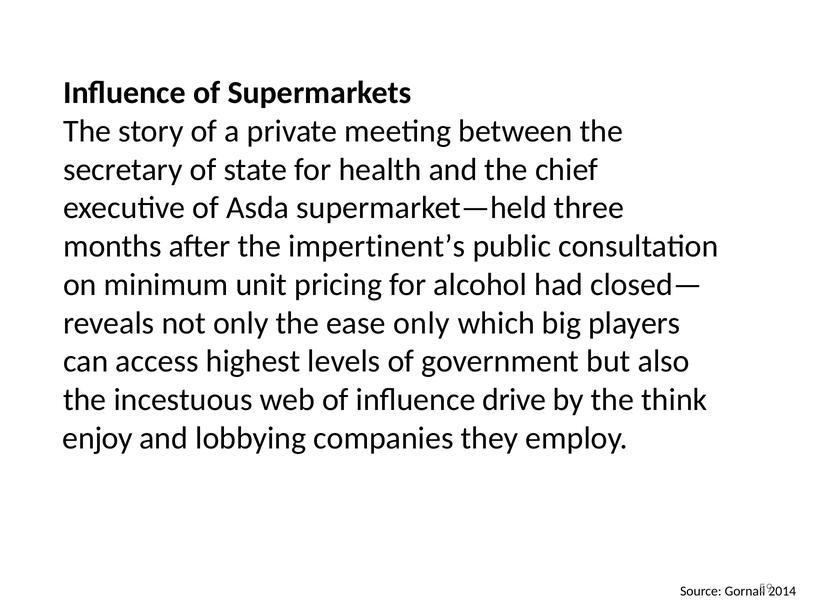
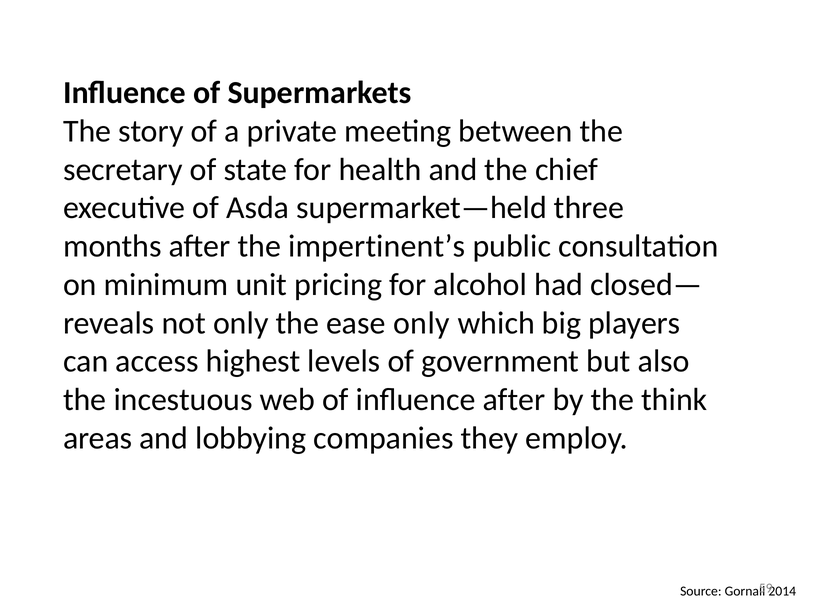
influence drive: drive -> after (514, 400)
enjoy: enjoy -> areas (98, 438)
